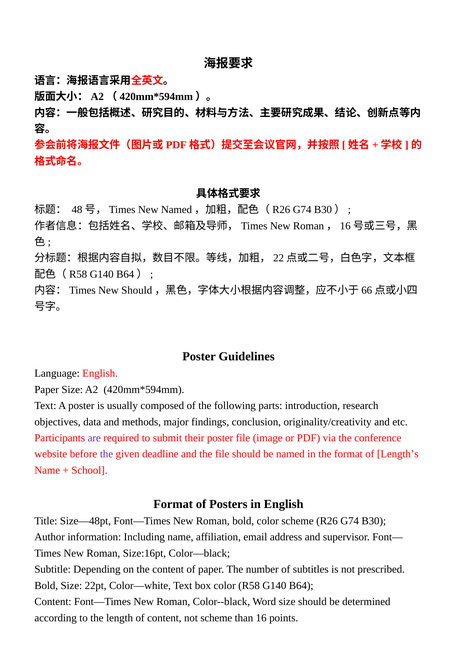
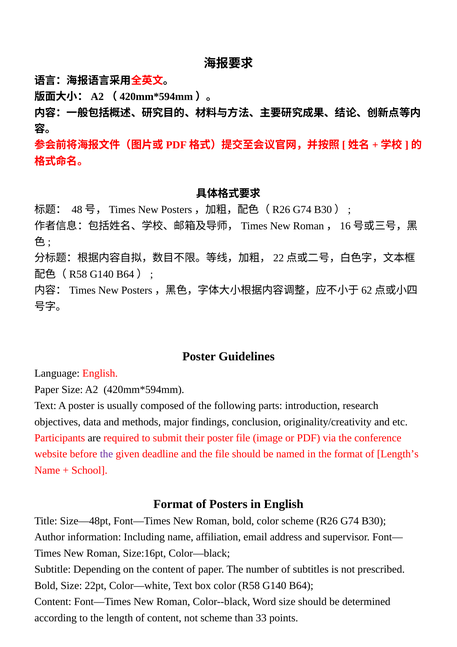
Named: Named -> Posters (177, 209)
Should: Should -> Posters (137, 290)
66: 66 -> 62 (367, 290)
are colour: purple -> black (94, 438)
than 16: 16 -> 33 (261, 617)
